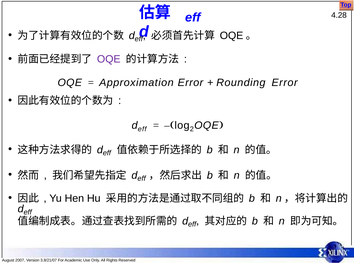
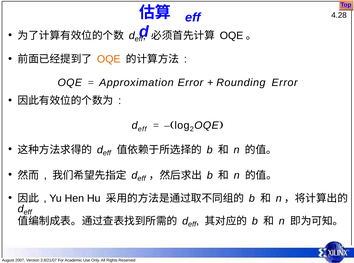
OQE colour: purple -> orange (109, 59)
